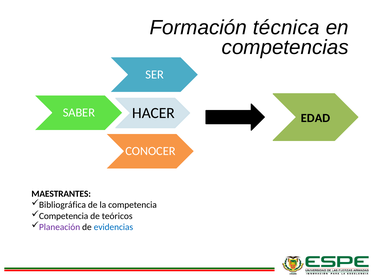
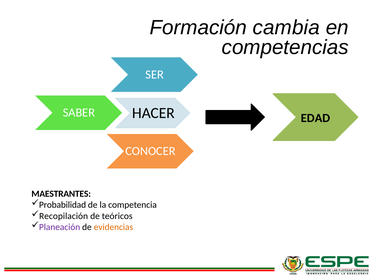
técnica: técnica -> cambia (286, 28)
Bibliográfica: Bibliográfica -> Probabilidad (63, 205)
Competencia: Competencia -> Recopilación (64, 216)
evidencias colour: blue -> orange (113, 227)
